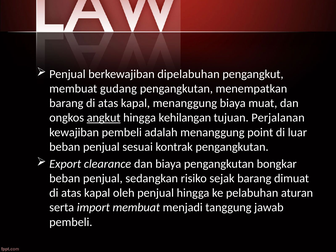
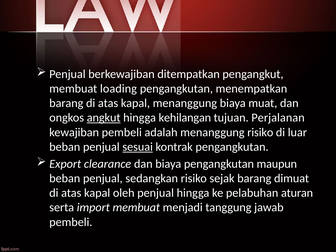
dipelabuhan: dipelabuhan -> ditempatkan (189, 74)
gudang: gudang -> loading (118, 89)
menanggung point: point -> risiko (260, 132)
sesuai underline: none -> present (138, 147)
bongkar: bongkar -> maupun (277, 164)
